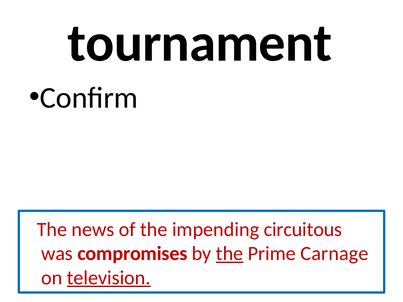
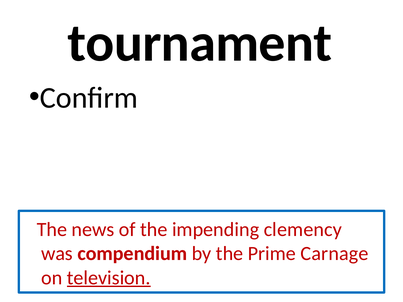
circuitous: circuitous -> clemency (303, 230)
compromises: compromises -> compendium (132, 254)
the underline: present -> none (230, 254)
